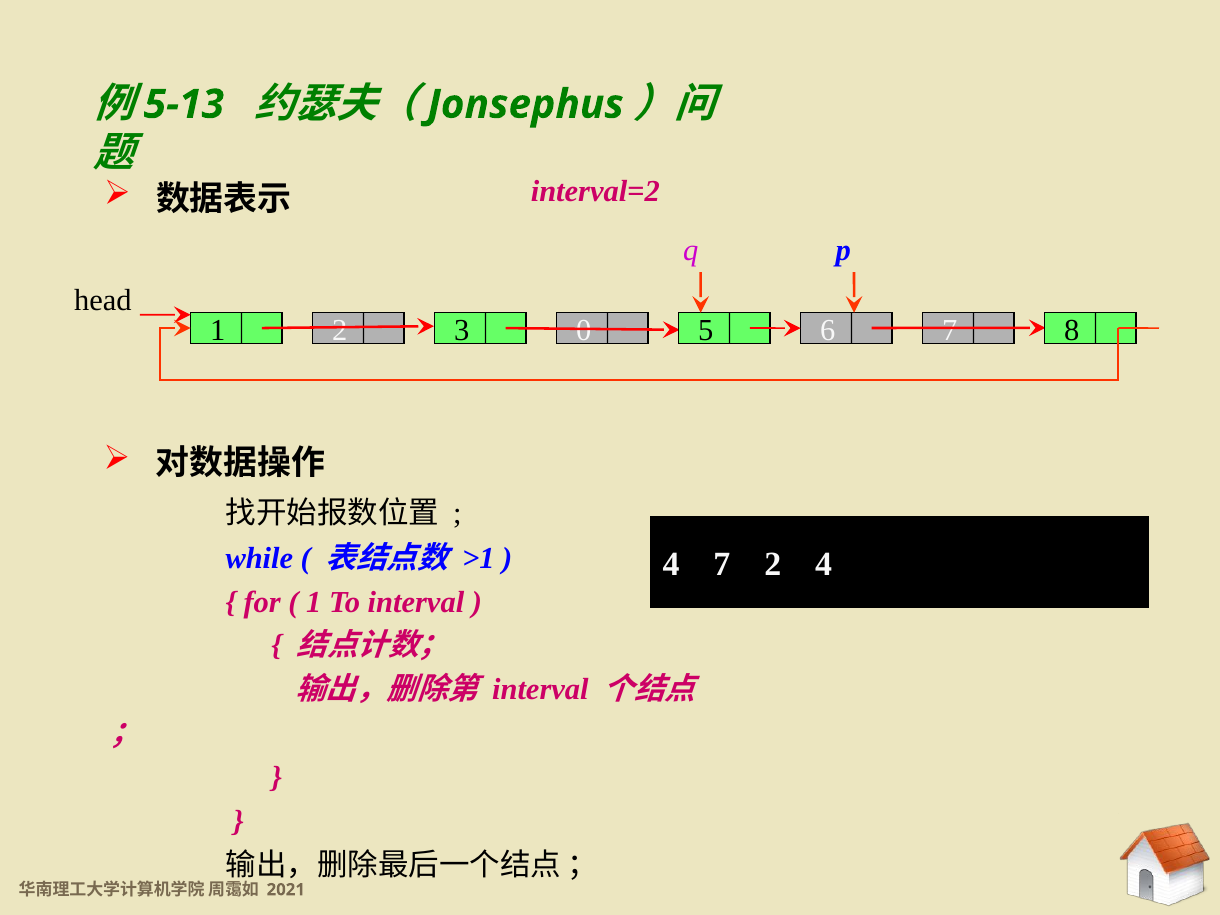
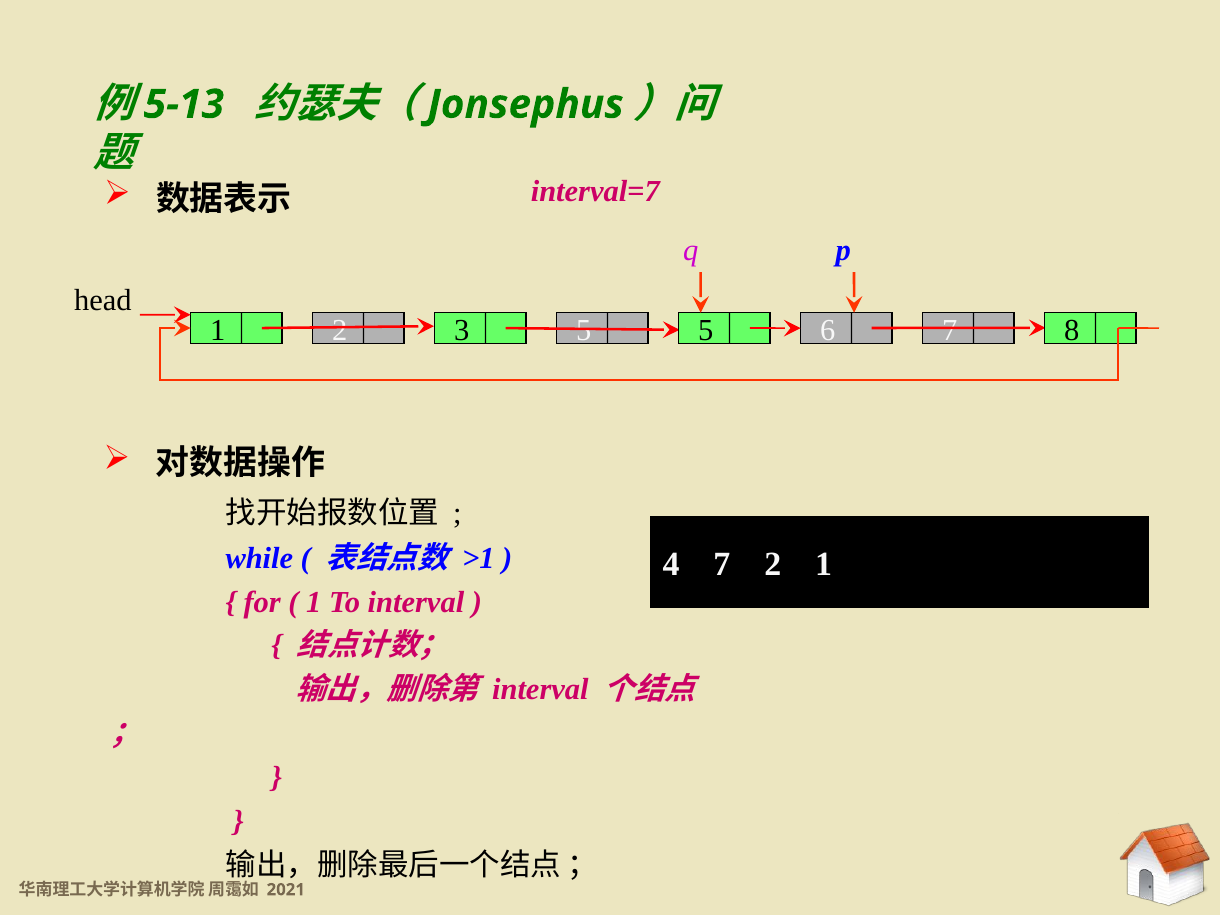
interval=2: interval=2 -> interval=7 (595, 192)
3 0: 0 -> 5 (584, 330)
2 4: 4 -> 1 (823, 564)
